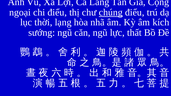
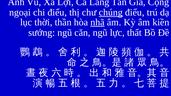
lạng: lạng -> thần (63, 22)
nhã underline: none -> present (97, 22)
kích: kích -> kiền (161, 22)
